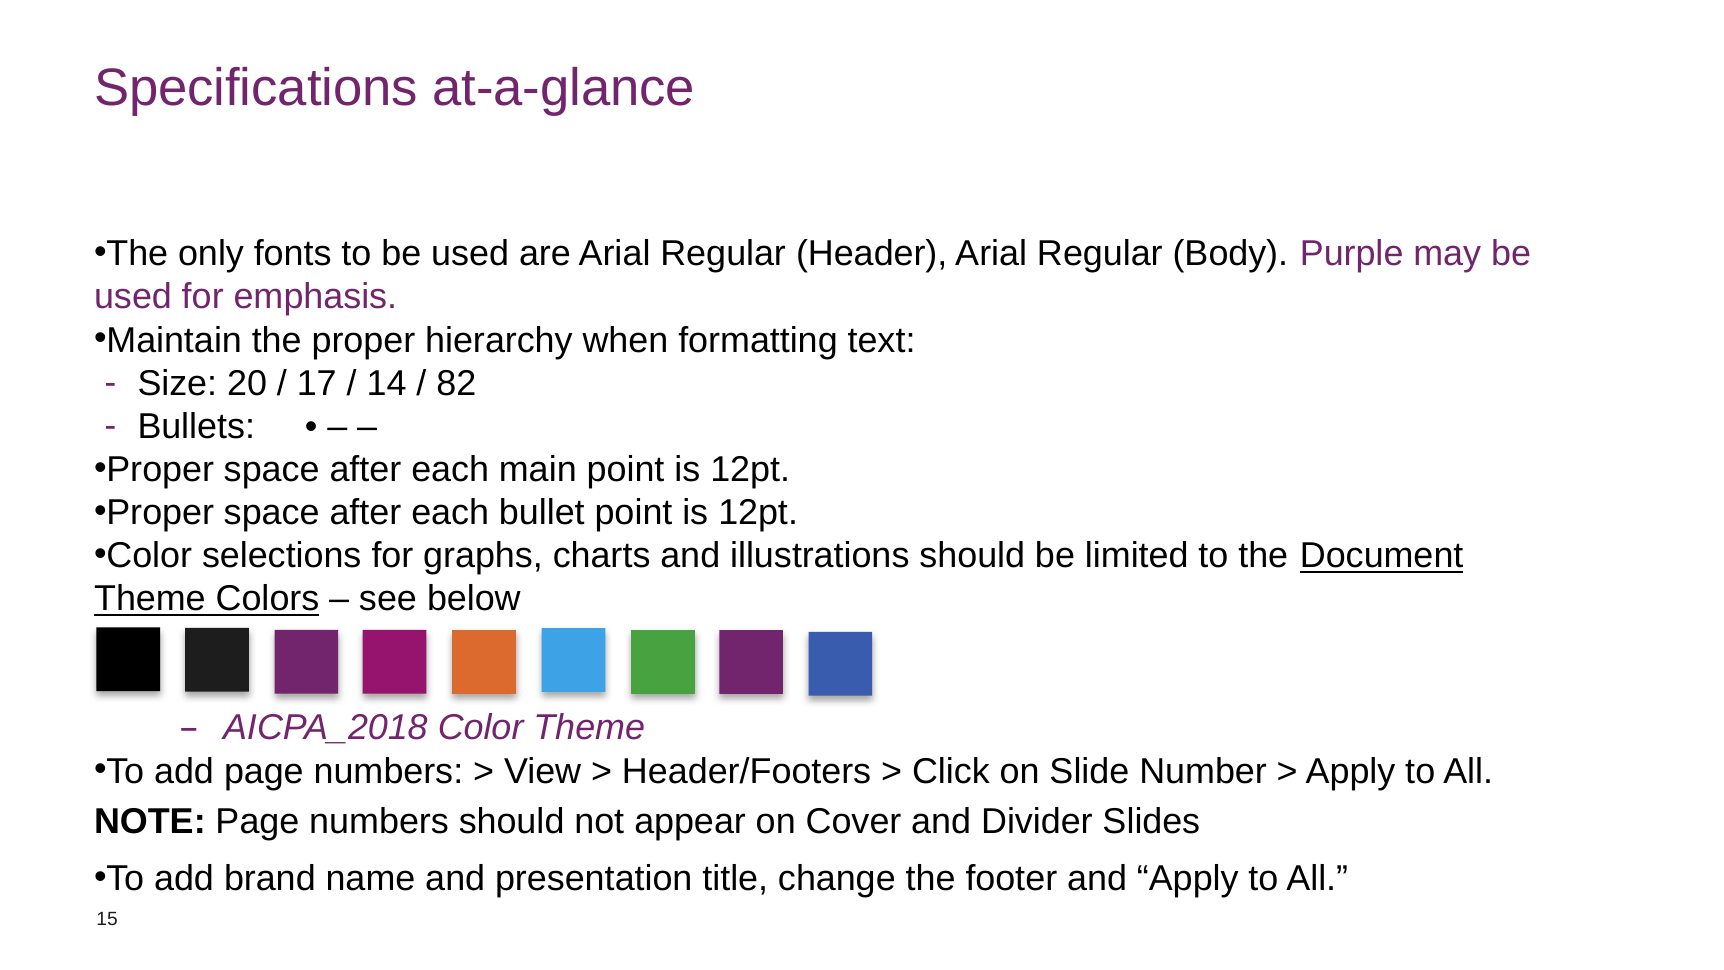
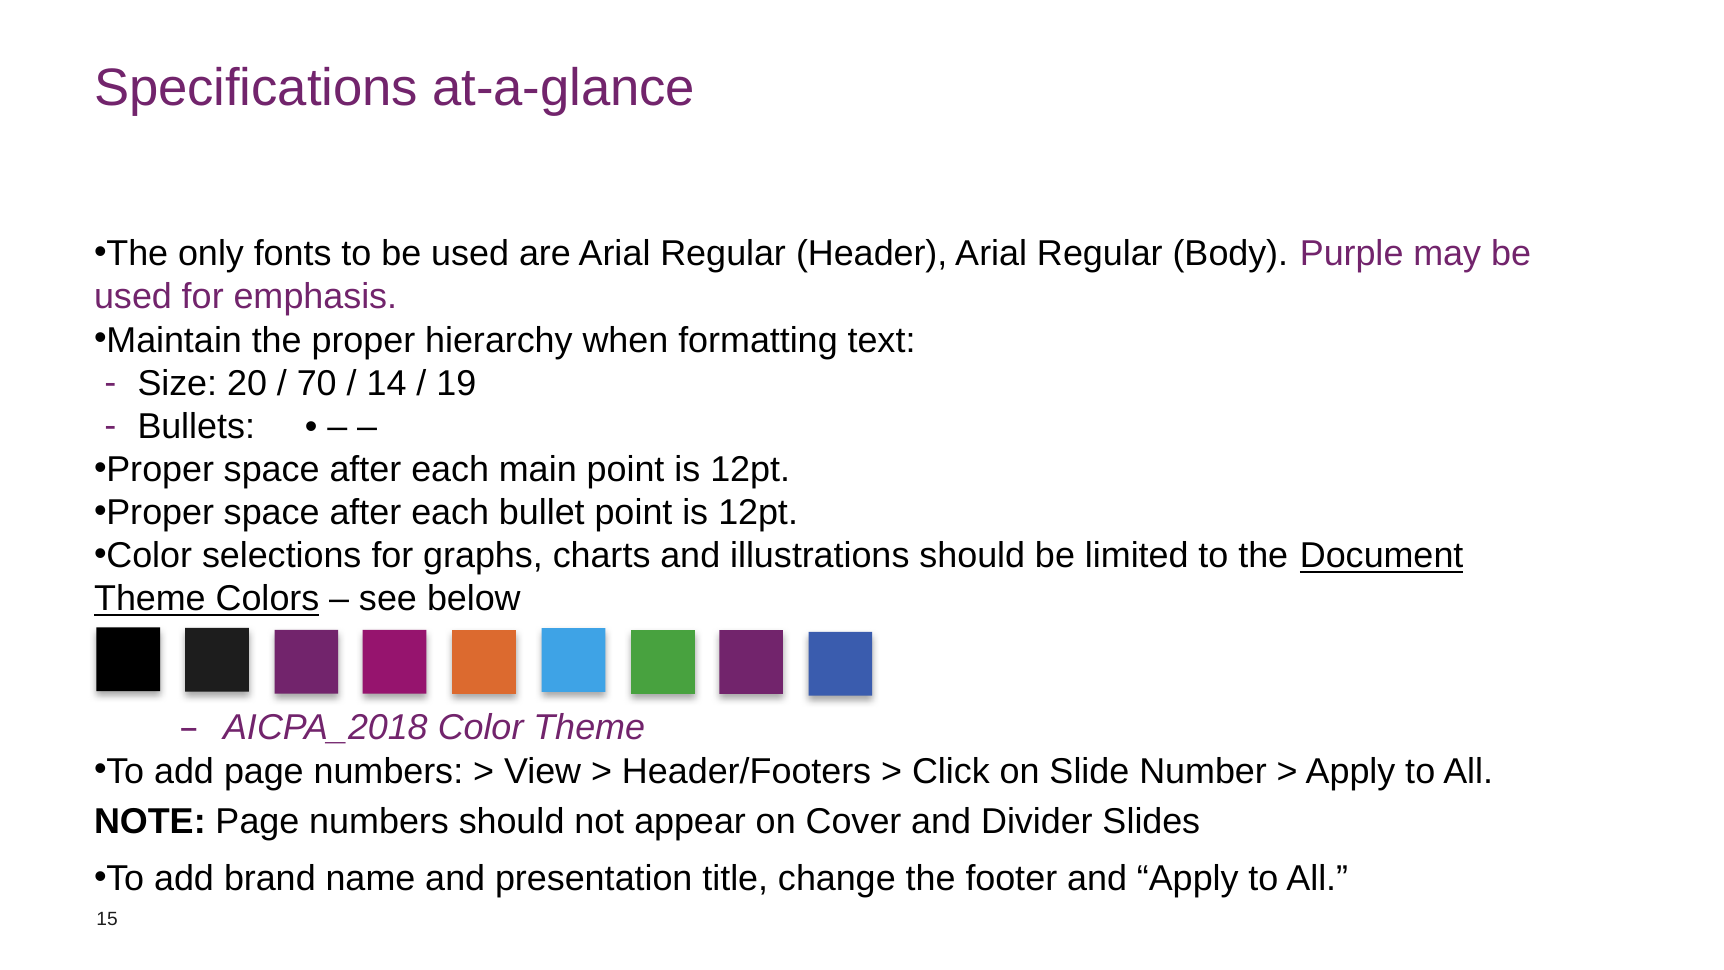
17: 17 -> 70 (317, 383)
82: 82 -> 19 (456, 383)
